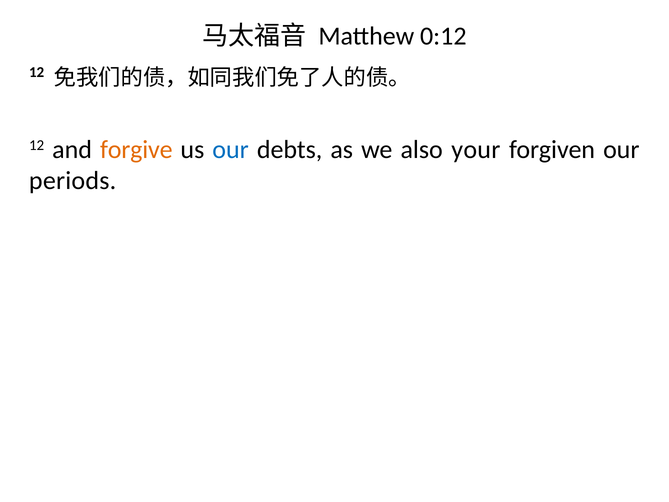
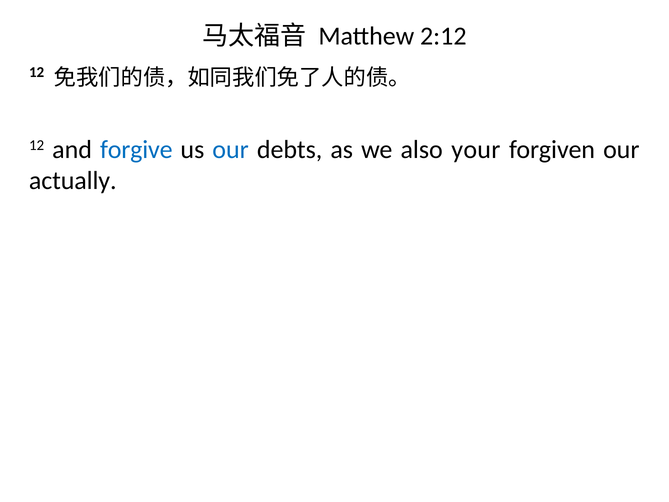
0:12: 0:12 -> 2:12 (443, 36)
forgive colour: orange -> blue (136, 149)
periods: periods -> actually (73, 181)
